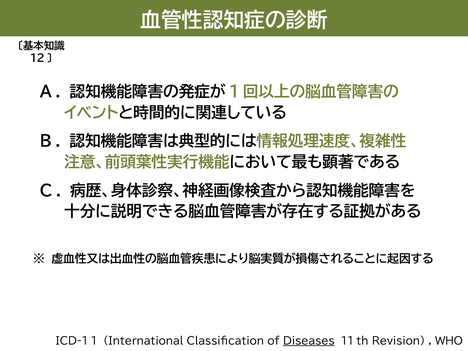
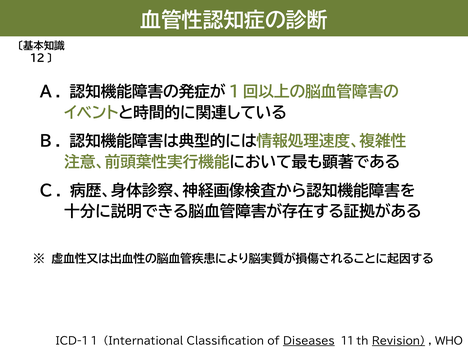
Revision underline: none -> present (399, 341)
